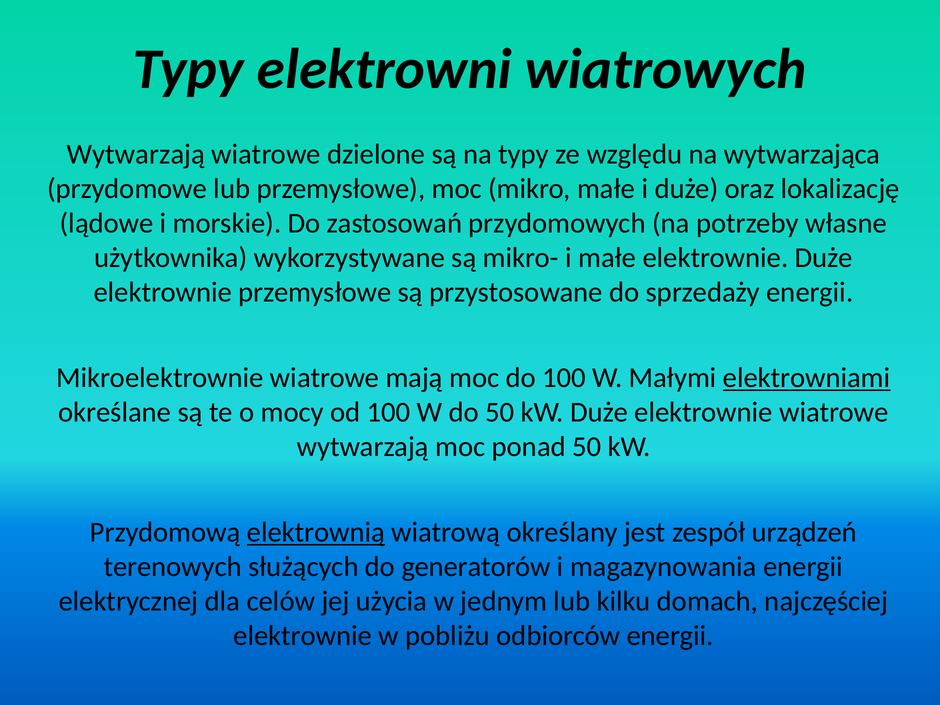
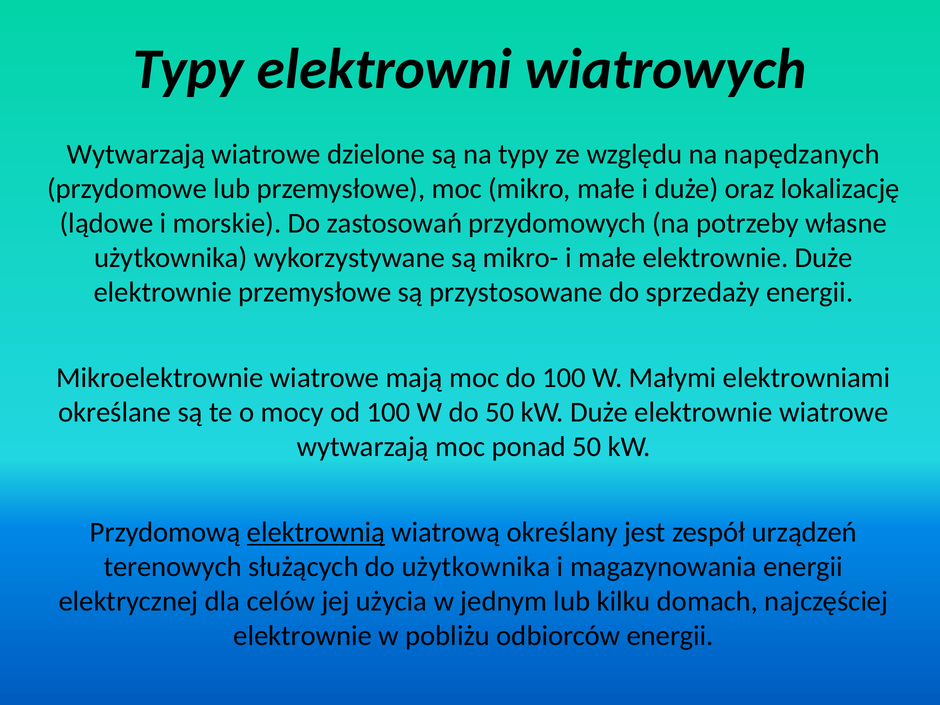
wytwarzająca: wytwarzająca -> napędzanych (802, 154)
elektrowniami underline: present -> none (807, 378)
do generatorów: generatorów -> użytkownika (476, 567)
